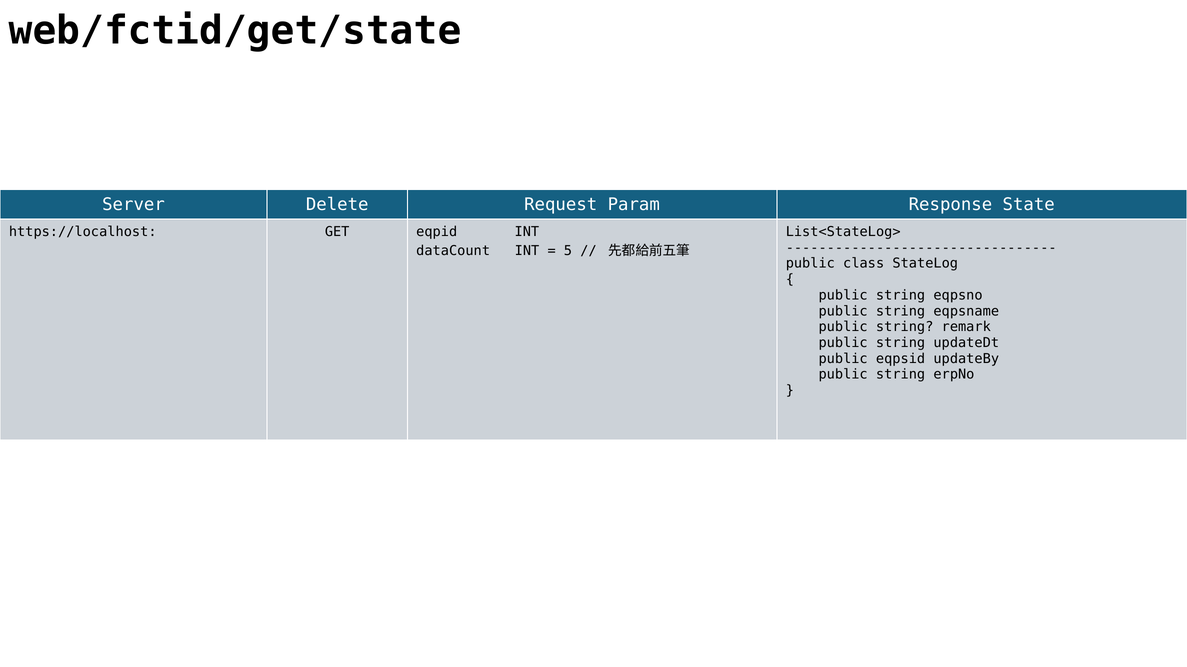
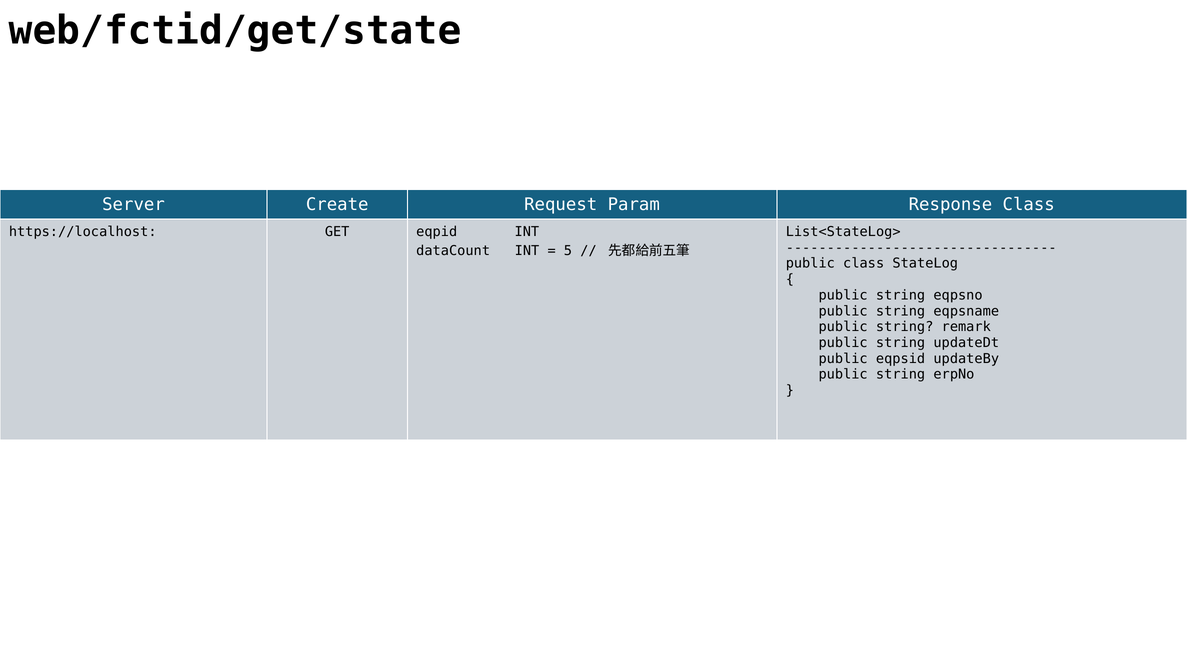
Delete: Delete -> Create (337, 205)
Response State: State -> Class (1029, 205)
